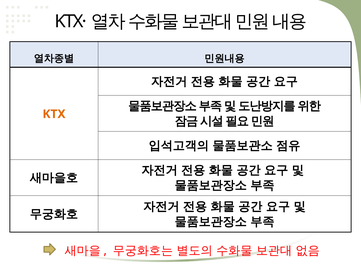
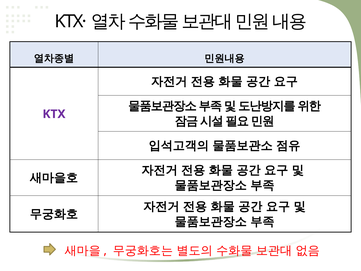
KTX colour: orange -> purple (54, 114)
